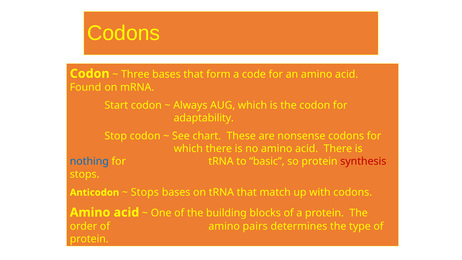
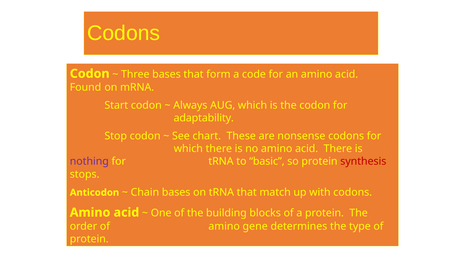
nothing colour: blue -> purple (89, 161)
Stops: Stops -> Chain (145, 192)
pairs: pairs -> gene (255, 226)
